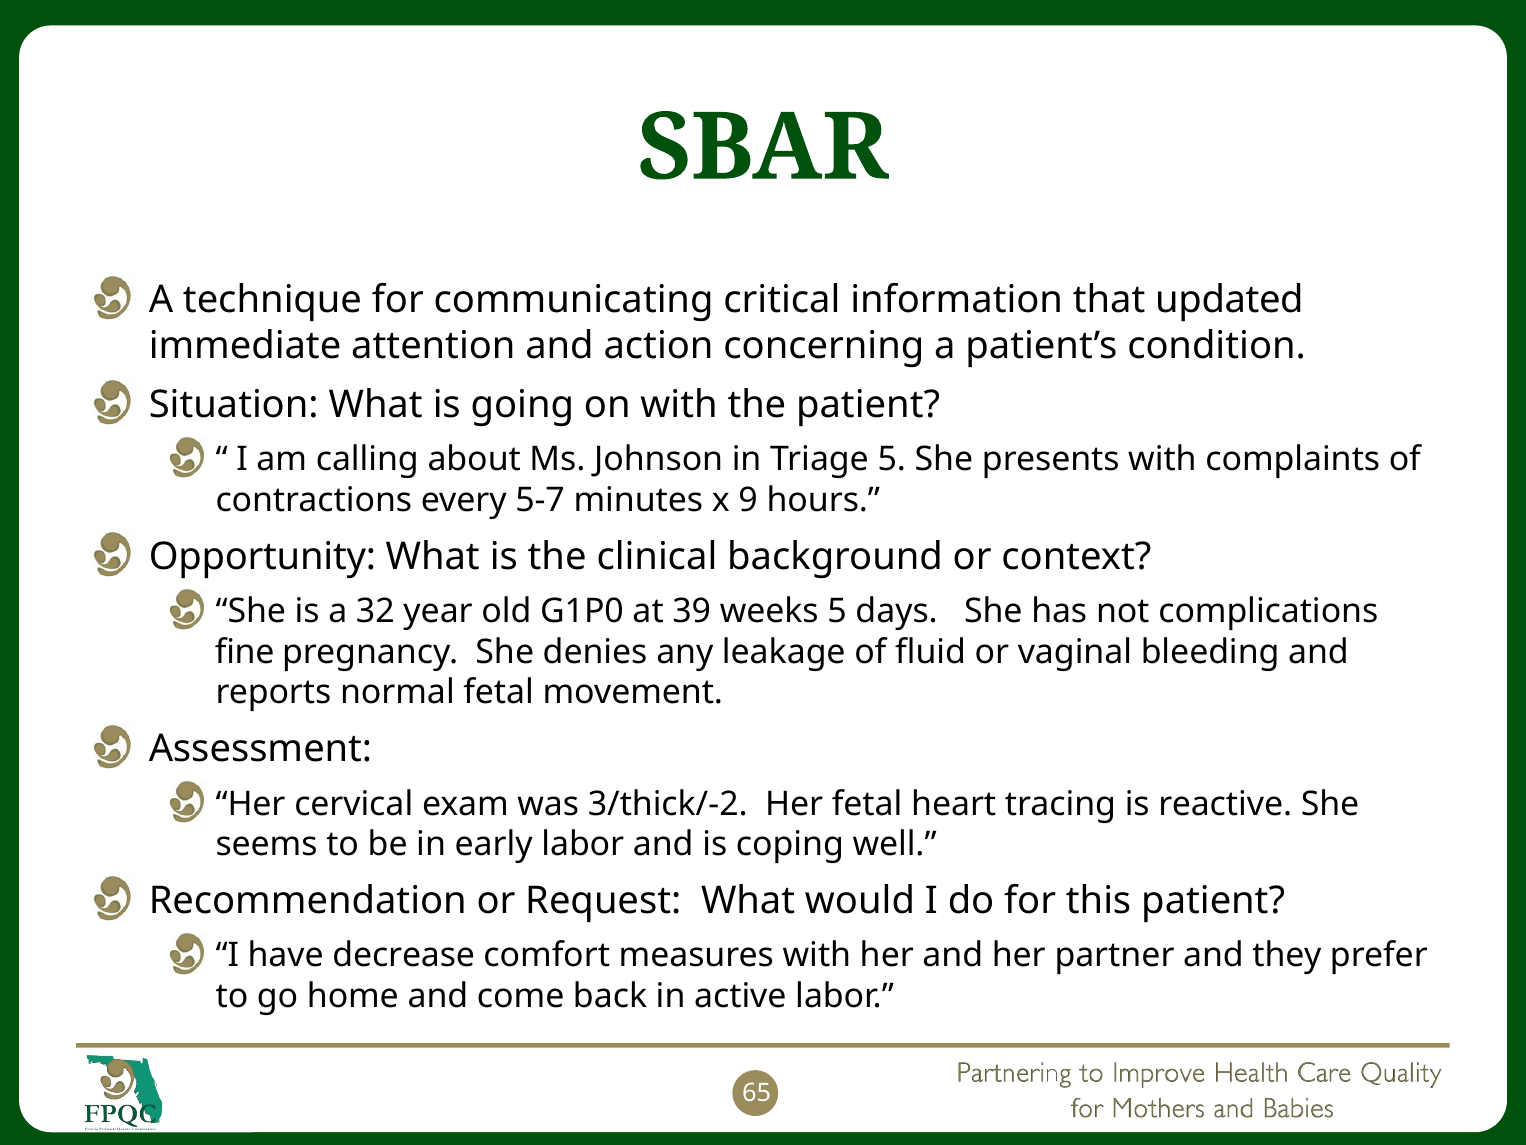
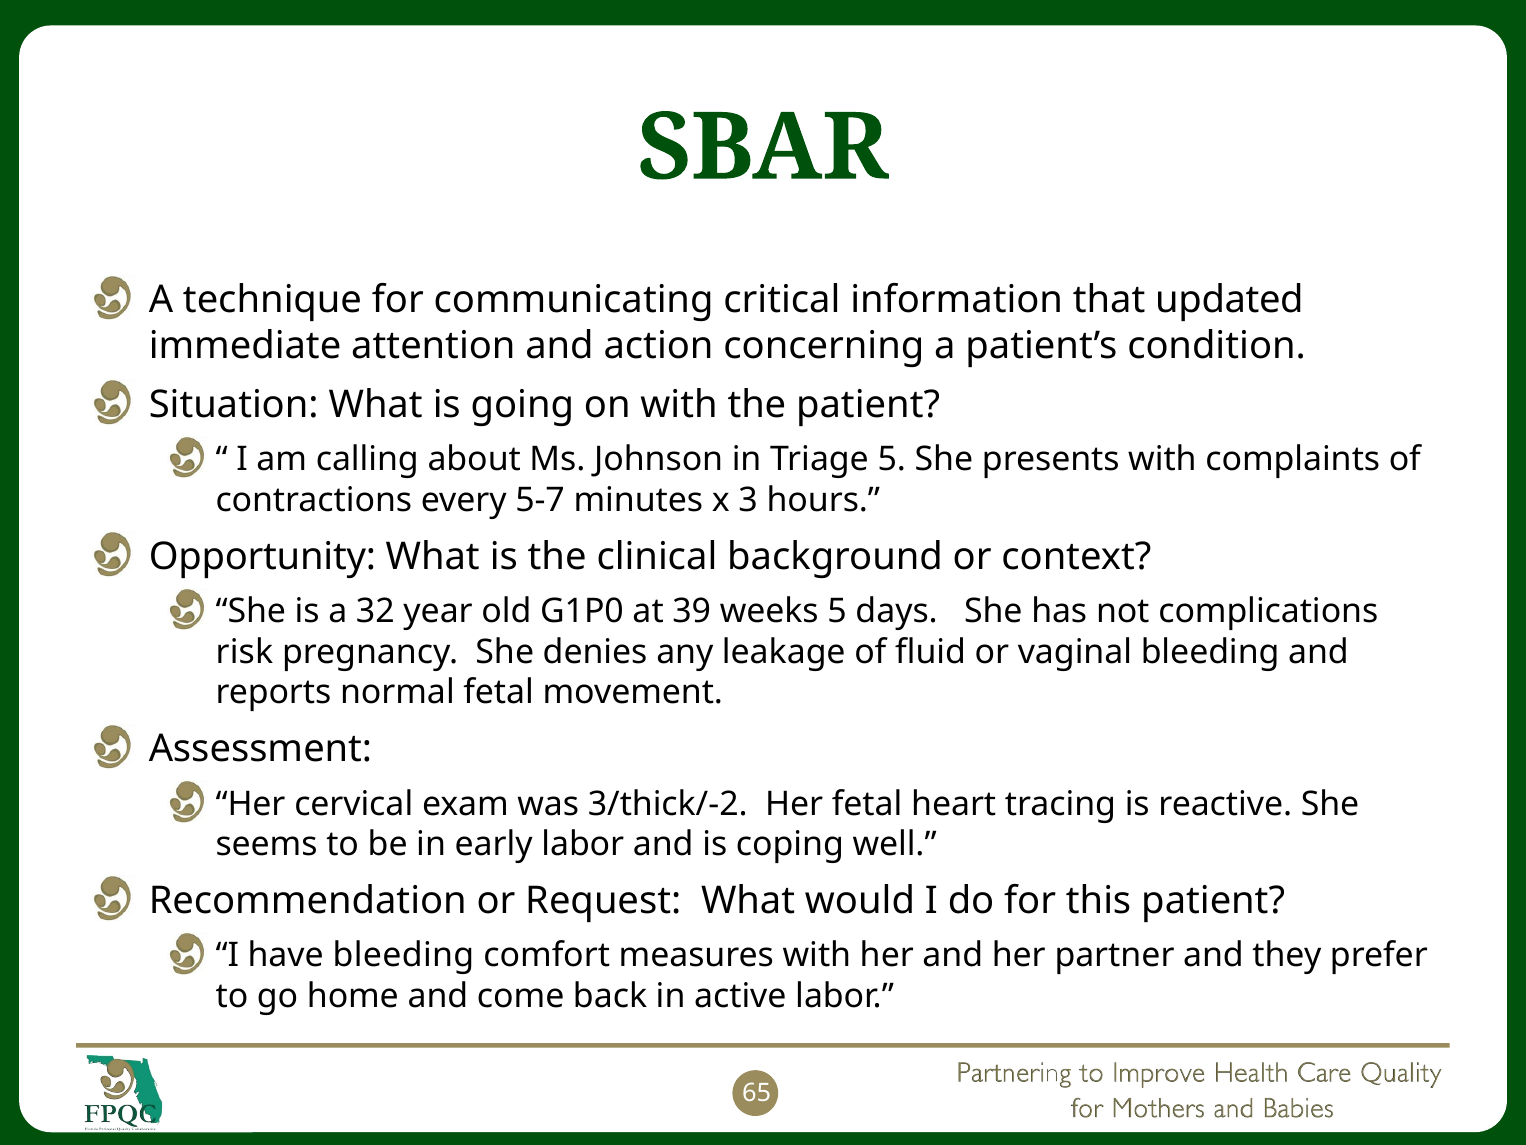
9: 9 -> 3 (748, 500)
fine: fine -> risk (244, 652)
have decrease: decrease -> bleeding (403, 955)
